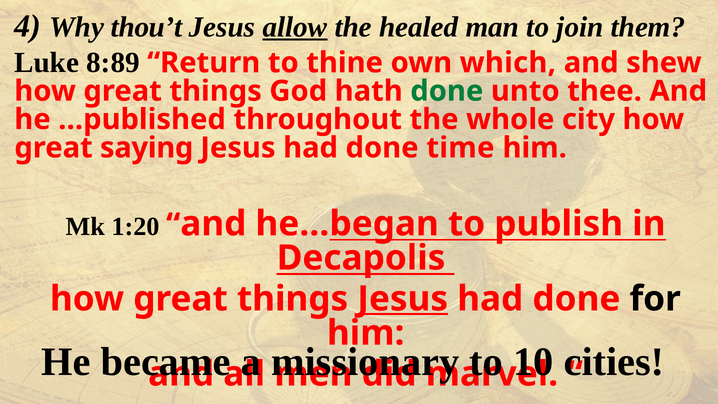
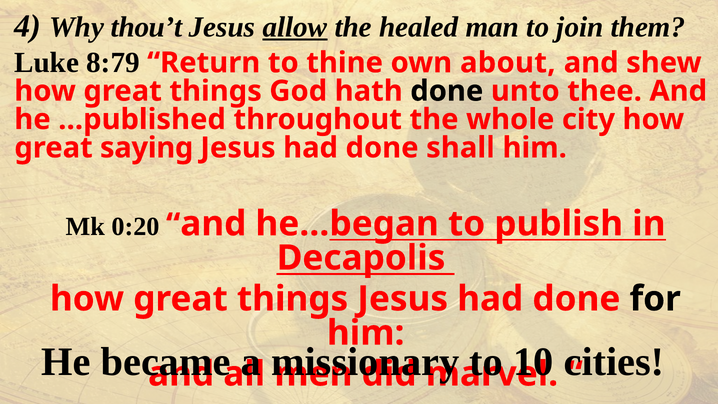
8:89: 8:89 -> 8:79 (113, 63)
which: which -> about (508, 63)
done colour: green -> black (447, 91)
time: time -> shall (460, 148)
1:20: 1:20 -> 0:20 (135, 227)
Jesus underline: present -> none (403, 299)
